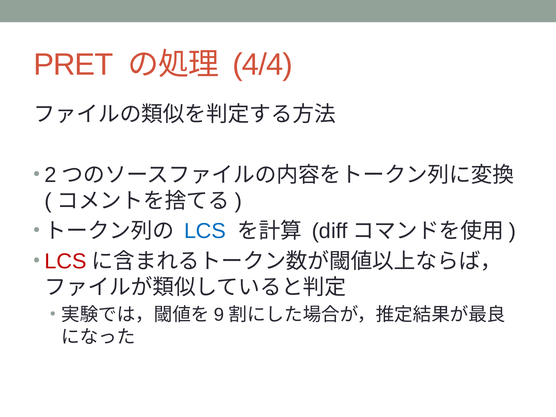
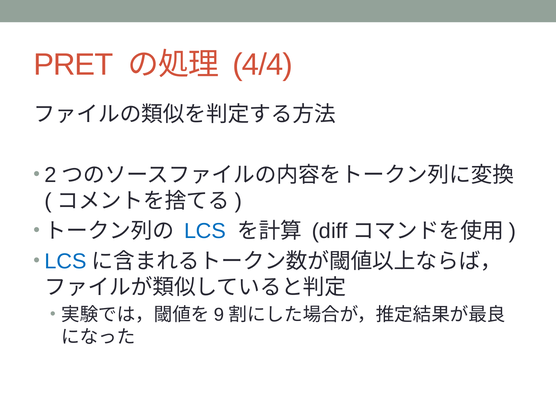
LCS colour: red -> blue (65, 261)
